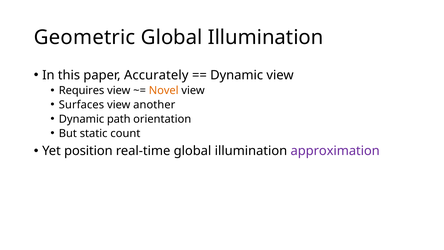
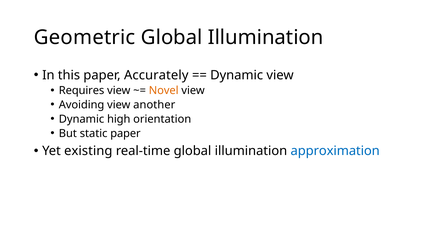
Surfaces: Surfaces -> Avoiding (82, 105)
path: path -> high (119, 119)
static count: count -> paper (125, 133)
position: position -> existing (88, 151)
approximation colour: purple -> blue (335, 151)
